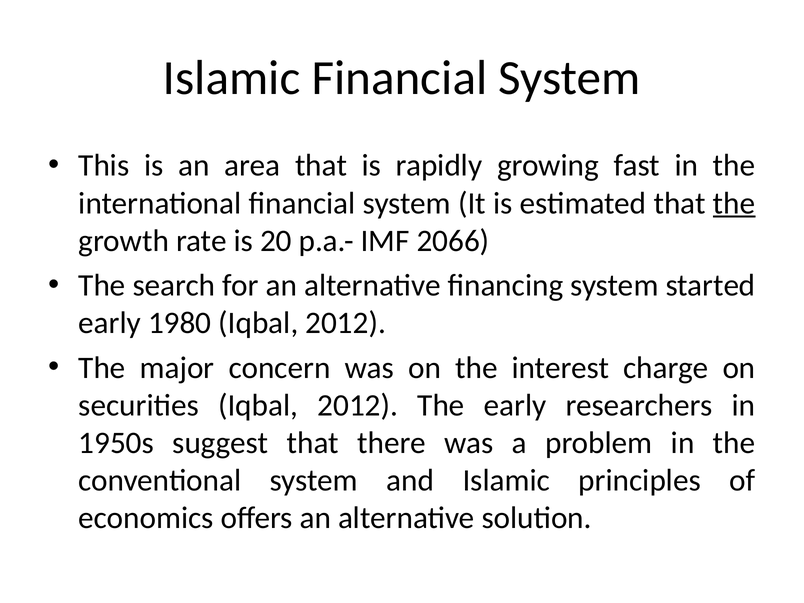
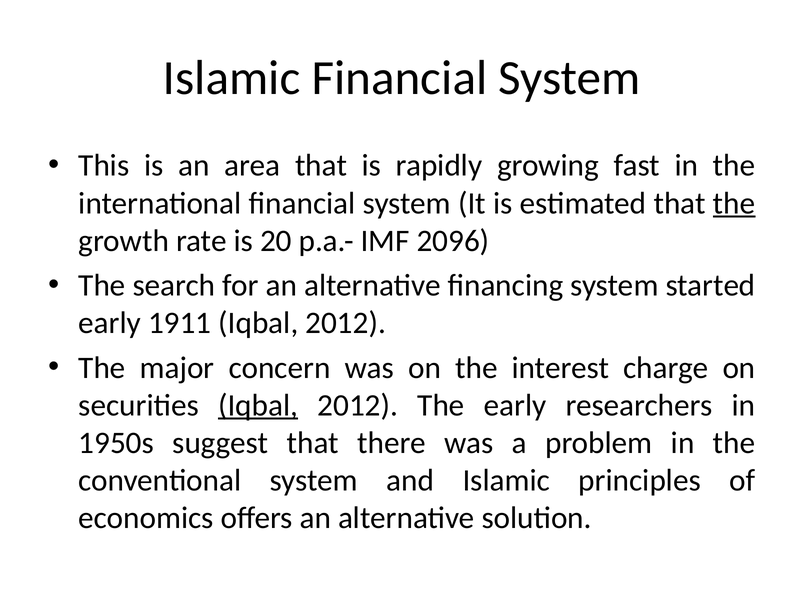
2066: 2066 -> 2096 (453, 241)
1980: 1980 -> 1911 (180, 323)
Iqbal underline: none -> present (258, 405)
